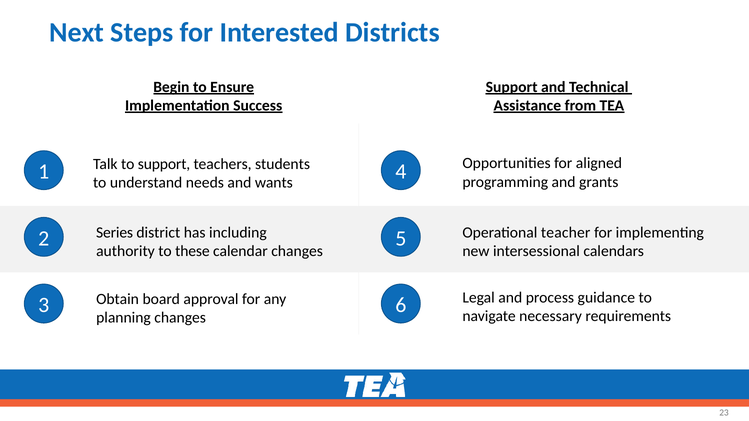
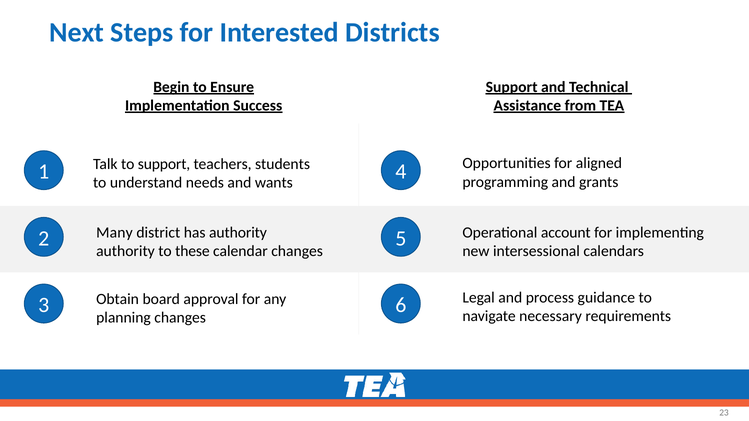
Series: Series -> Many (114, 233)
has including: including -> authority (238, 233)
teacher: teacher -> account (566, 233)
